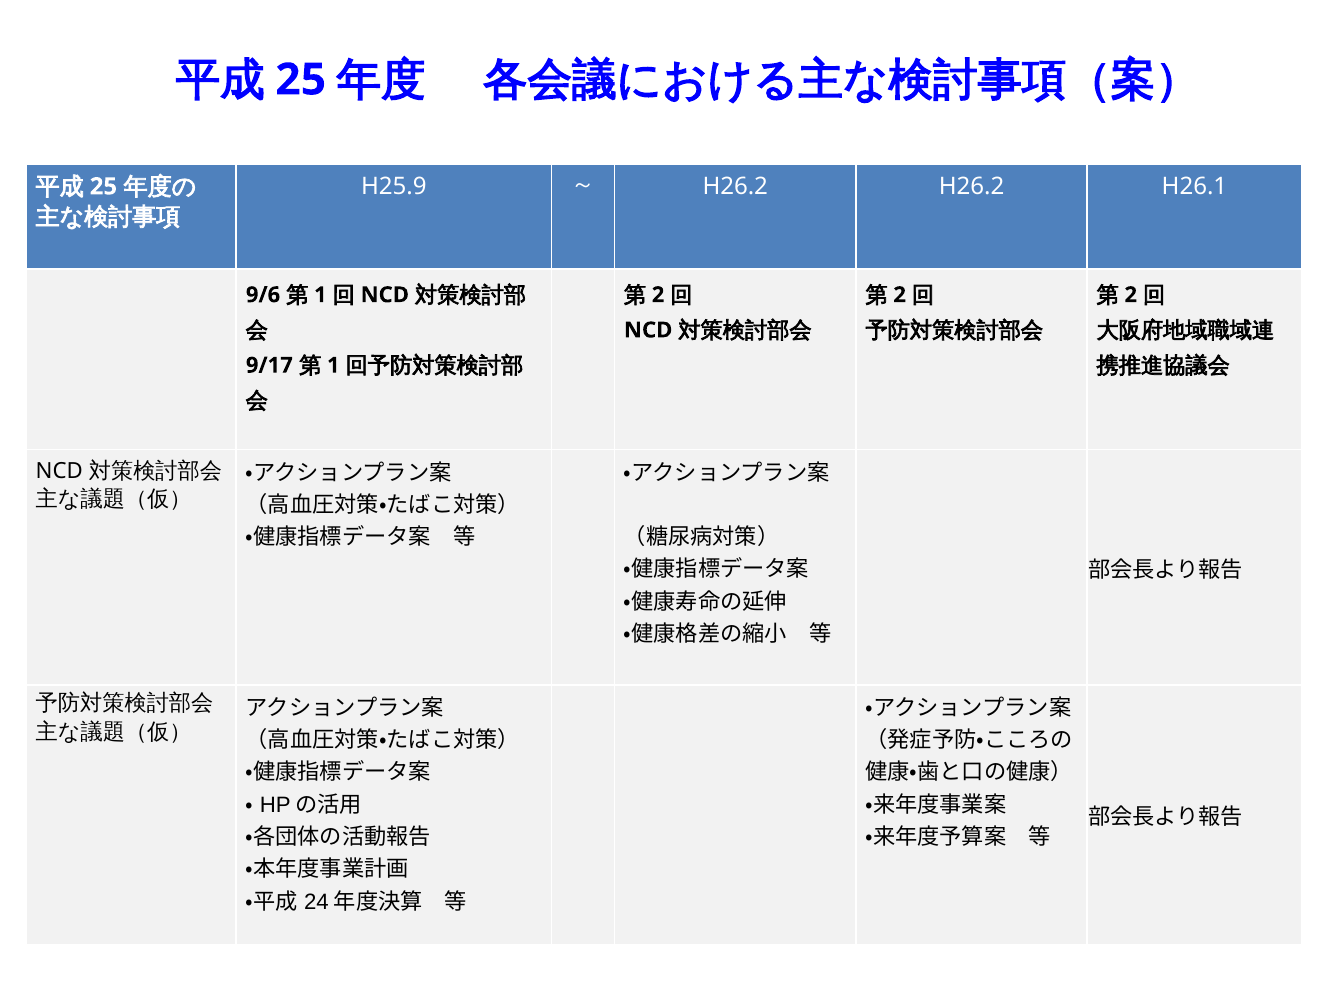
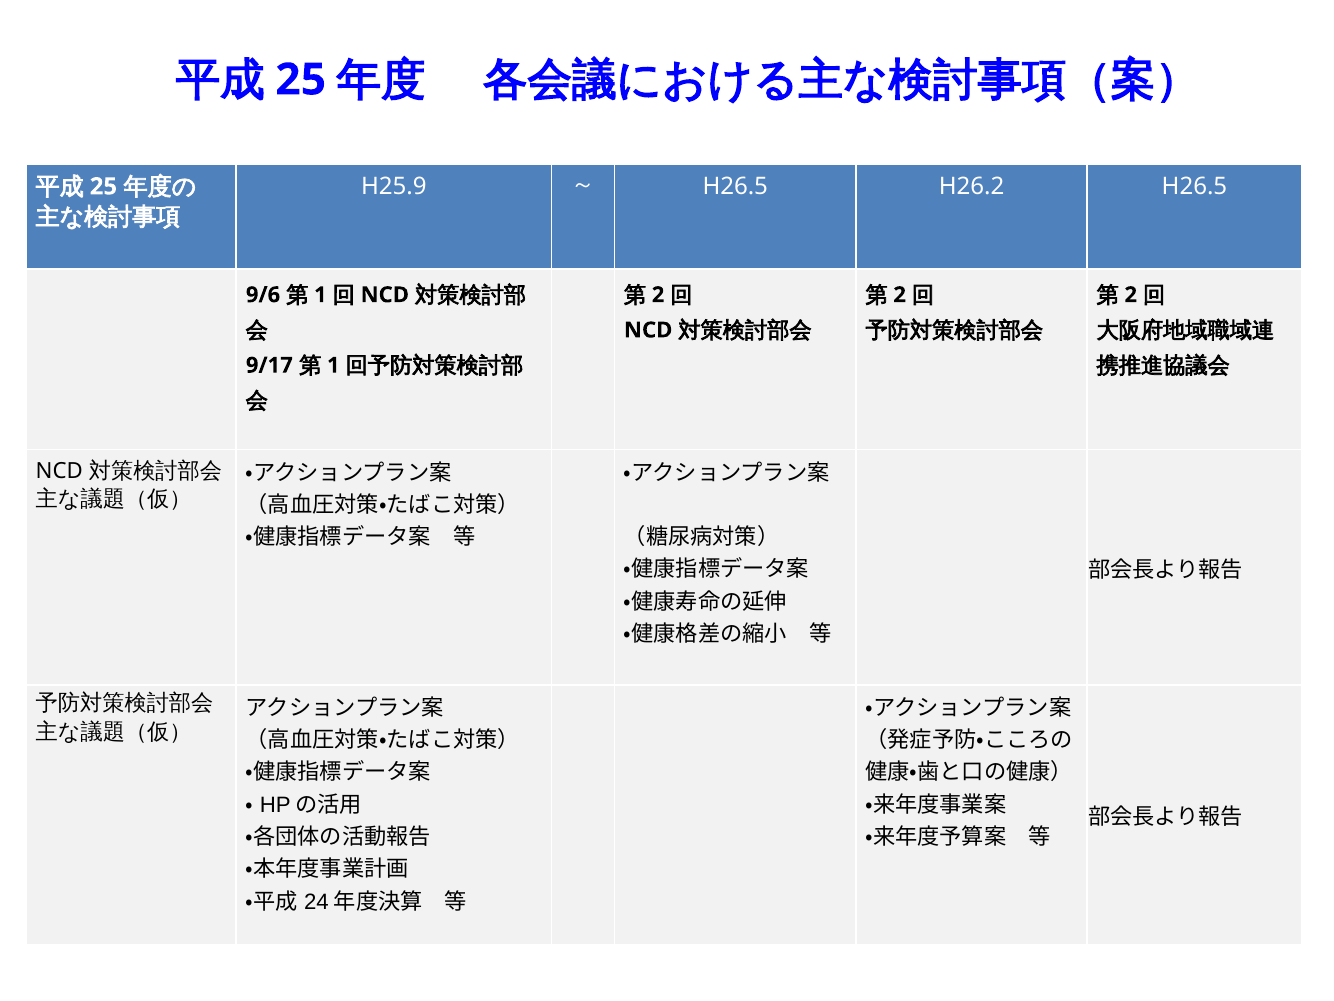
H26.2: H26.2 -> H26.5 (735, 186)
H26.2 H26.1: H26.1 -> H26.5 (1194, 186)
